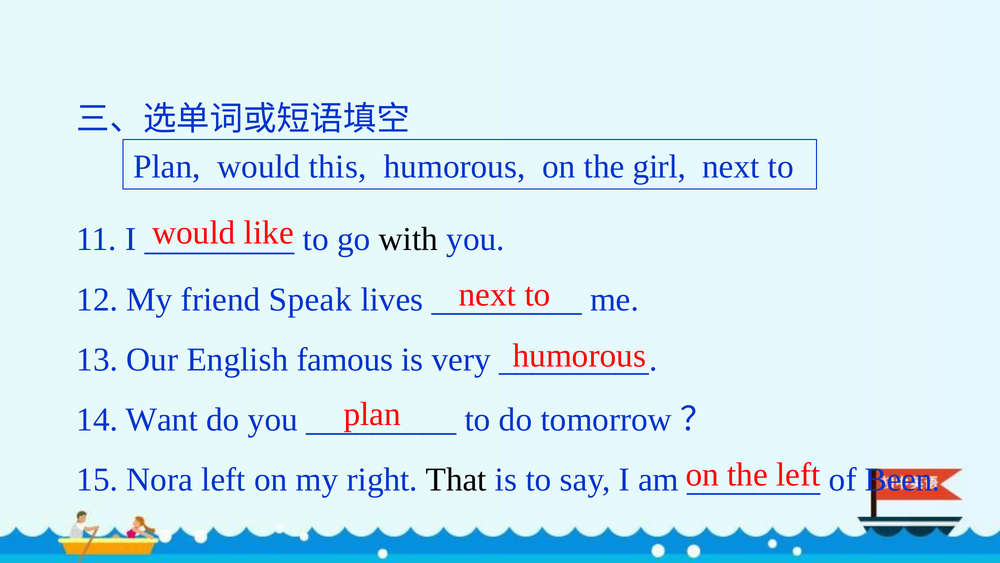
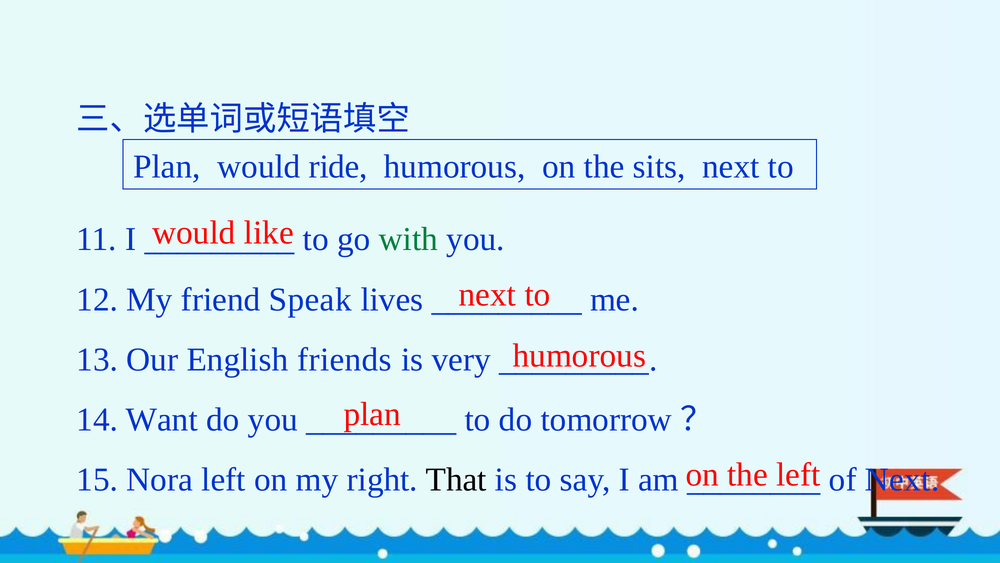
this: this -> ride (338, 166)
girl: girl -> sits (659, 166)
with colour: black -> green (408, 239)
famous: famous -> friends (345, 359)
of Been: Been -> Next (902, 479)
